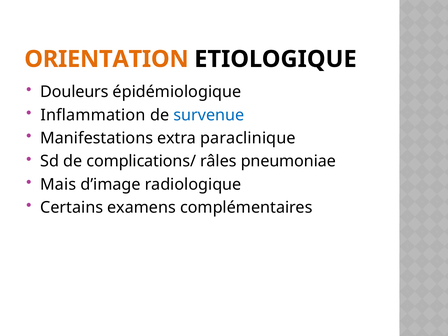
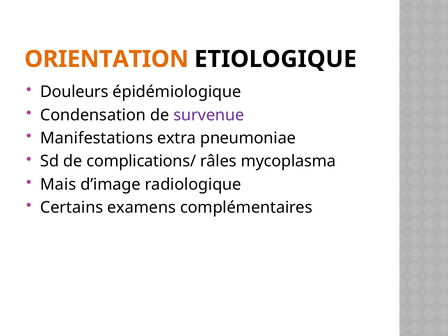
Inflammation: Inflammation -> Condensation (93, 115)
survenue colour: blue -> purple (209, 115)
paraclinique: paraclinique -> pneumoniae (248, 138)
pneumoniae: pneumoniae -> mycoplasma (288, 161)
